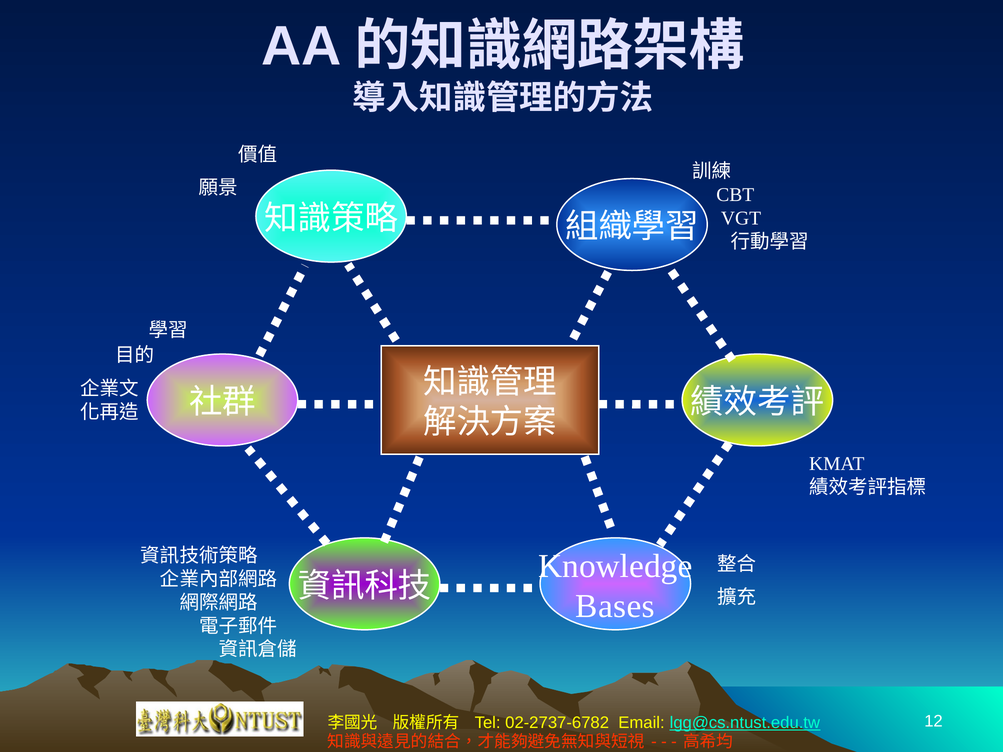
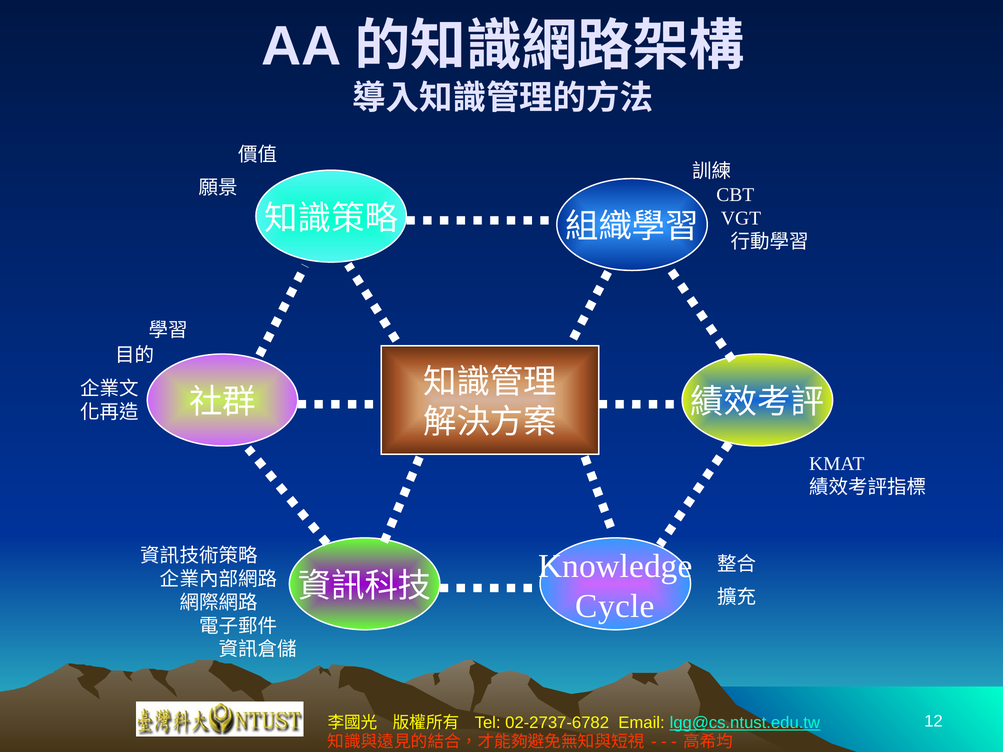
Bases: Bases -> Cycle (615, 606)
